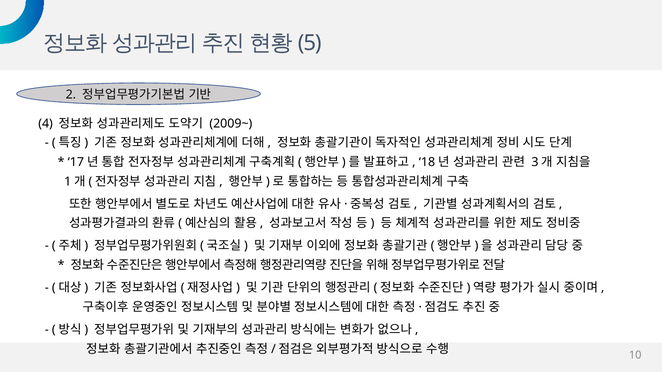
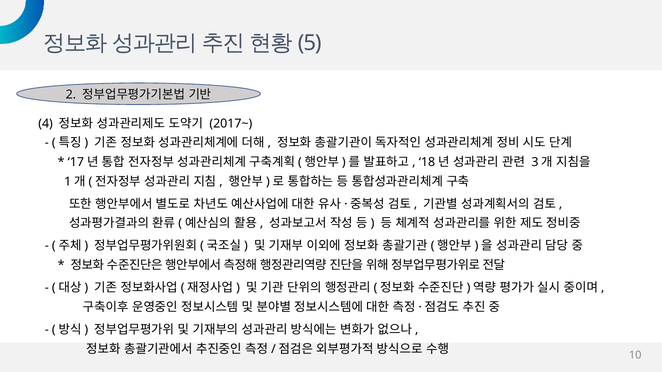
2009~: 2009~ -> 2017~ (231, 124)
